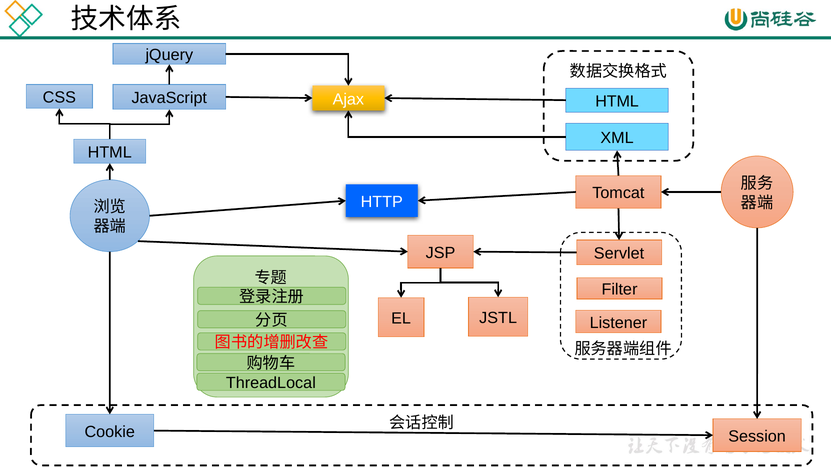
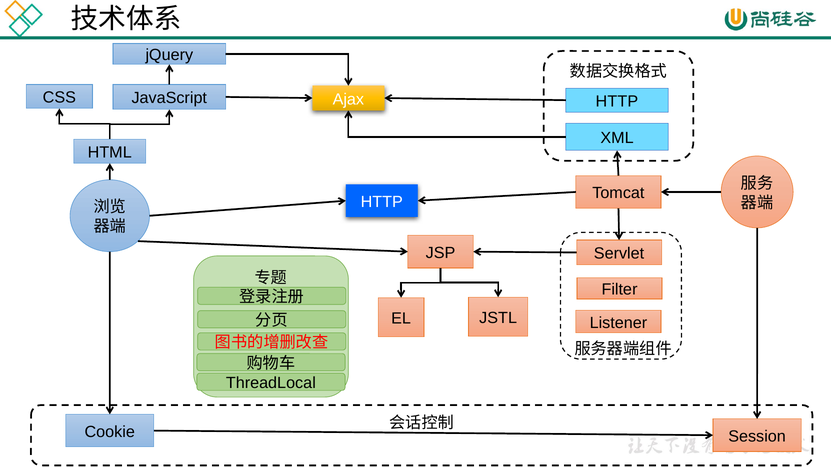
HTML: HTML -> HTTP (617, 101)
